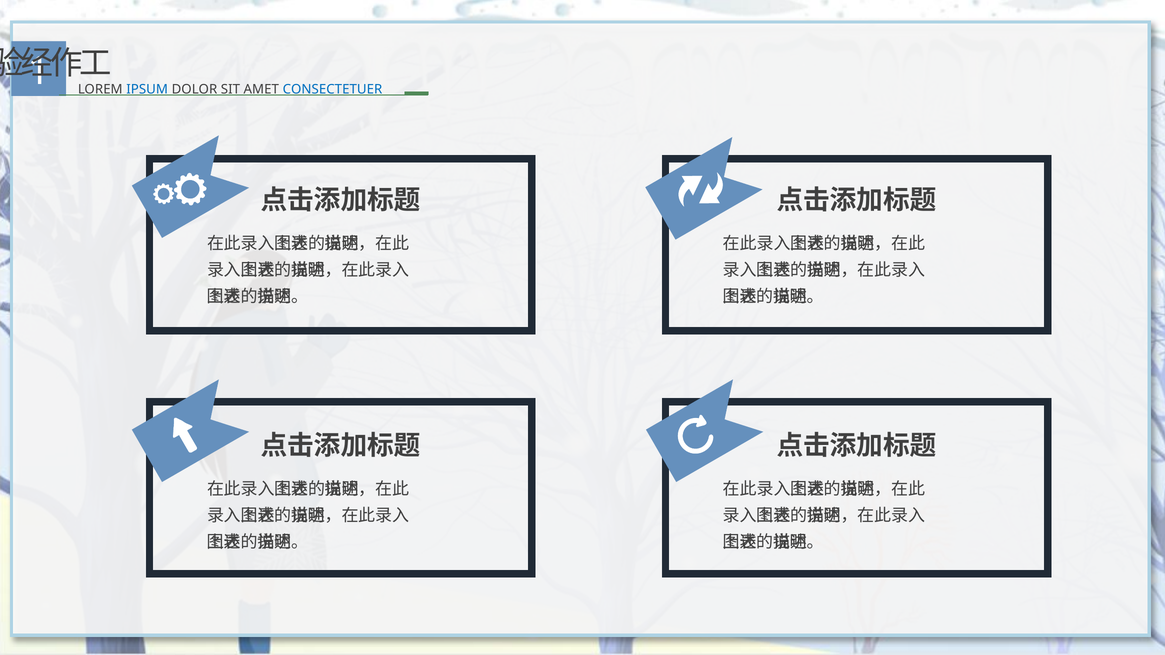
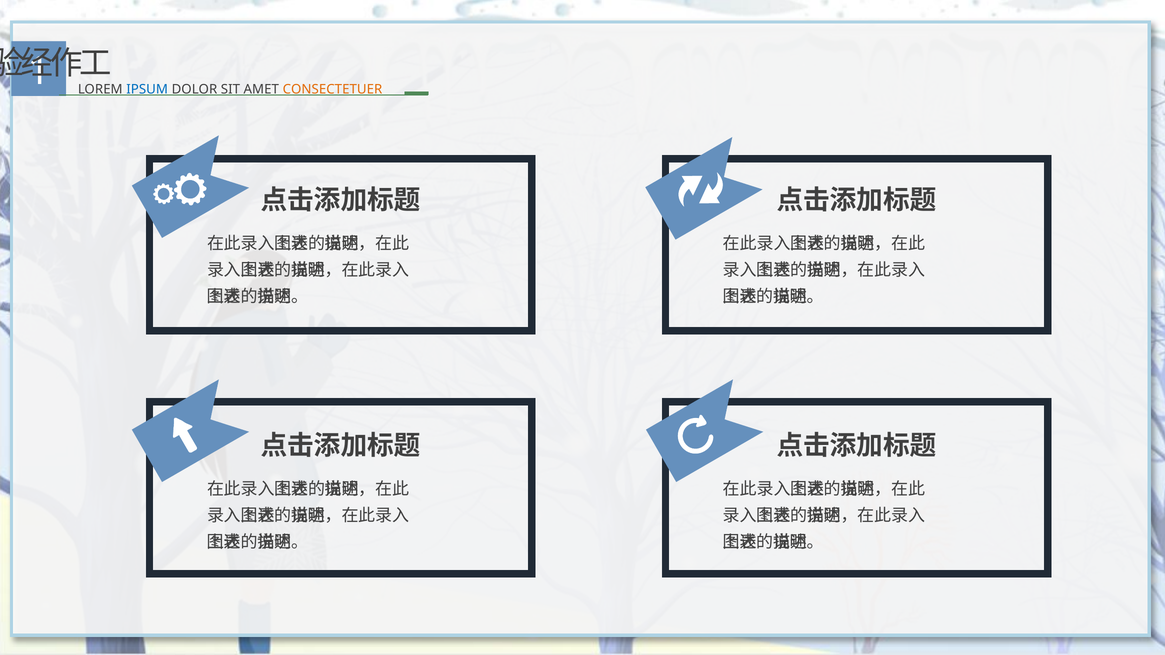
CONSECTETUER colour: blue -> orange (333, 90)
